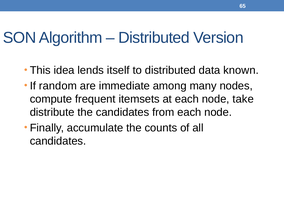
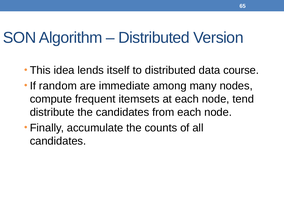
known: known -> course (241, 70)
take: take -> tend (243, 99)
